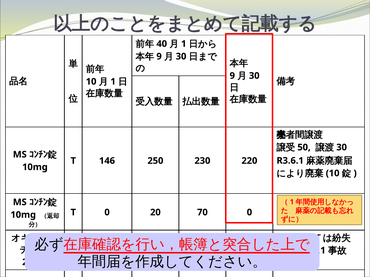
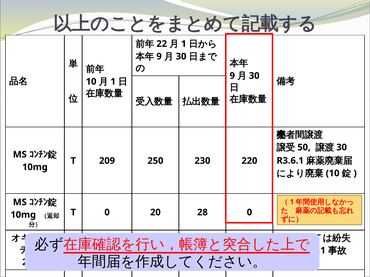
40: 40 -> 22 (162, 44)
146: 146 -> 209 (107, 161)
70: 70 -> 28 (202, 213)
